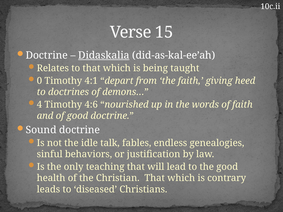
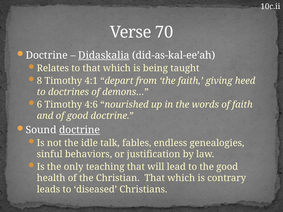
15: 15 -> 70 (164, 32)
0: 0 -> 8 (39, 81)
4: 4 -> 6 (39, 105)
doctrine underline: none -> present (80, 130)
